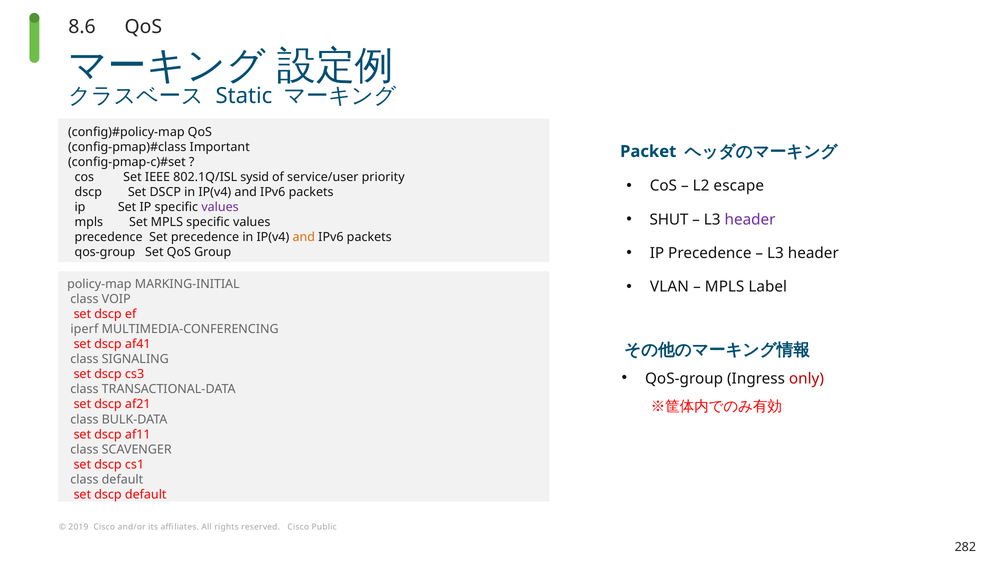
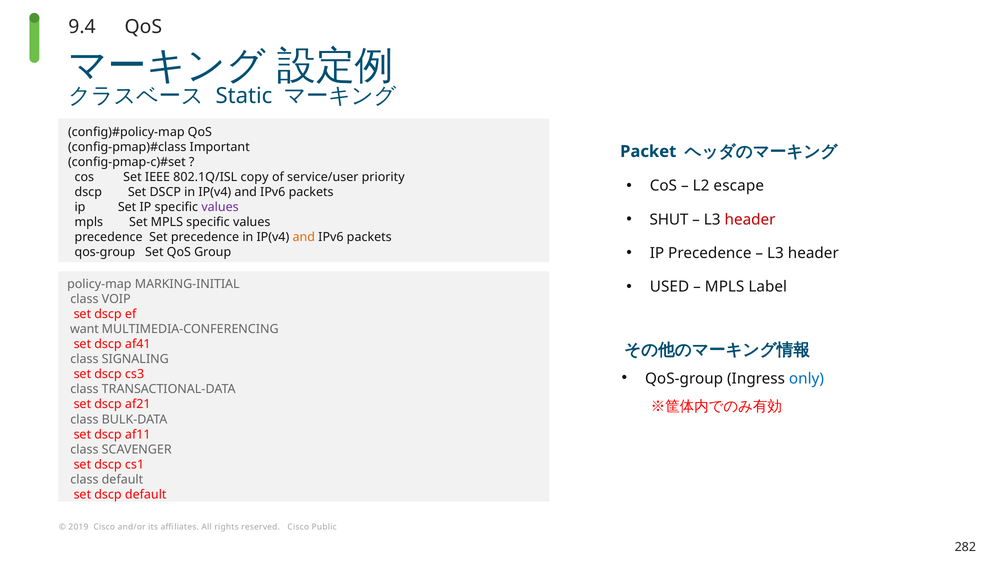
8.6: 8.6 -> 9.4 (82, 27)
sysid: sysid -> copy (255, 177)
header colour: purple -> red (750, 220)
VLAN: VLAN -> USED (669, 287)
iperf: iperf -> want (84, 329)
only colour: red -> blue (806, 379)
